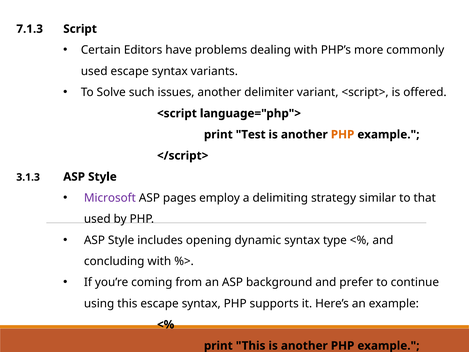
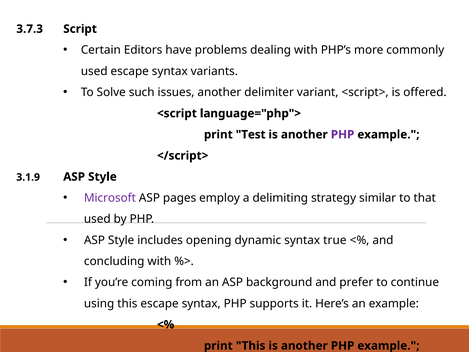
7.1.3: 7.1.3 -> 3.7.3 (30, 29)
PHP colour: orange -> purple (343, 134)
3.1.3: 3.1.3 -> 3.1.9 (28, 177)
type: type -> true (335, 240)
